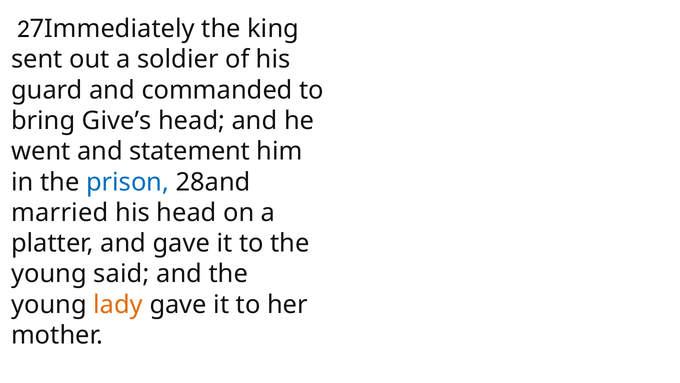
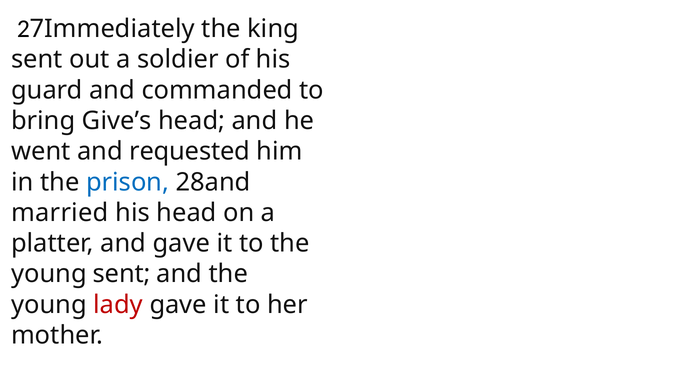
statement: statement -> requested (190, 151)
young said: said -> sent (122, 274)
lady colour: orange -> red (118, 304)
